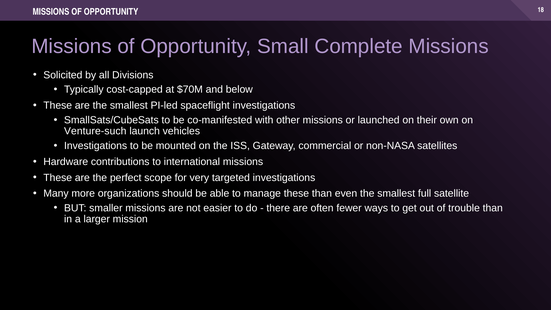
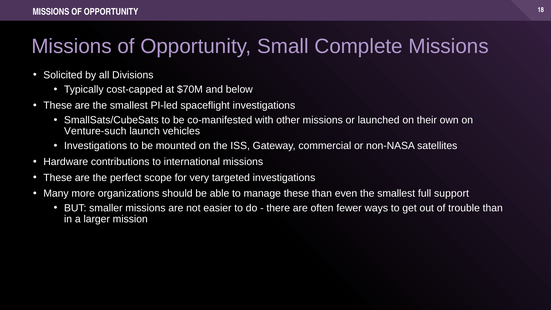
satellite: satellite -> support (452, 193)
